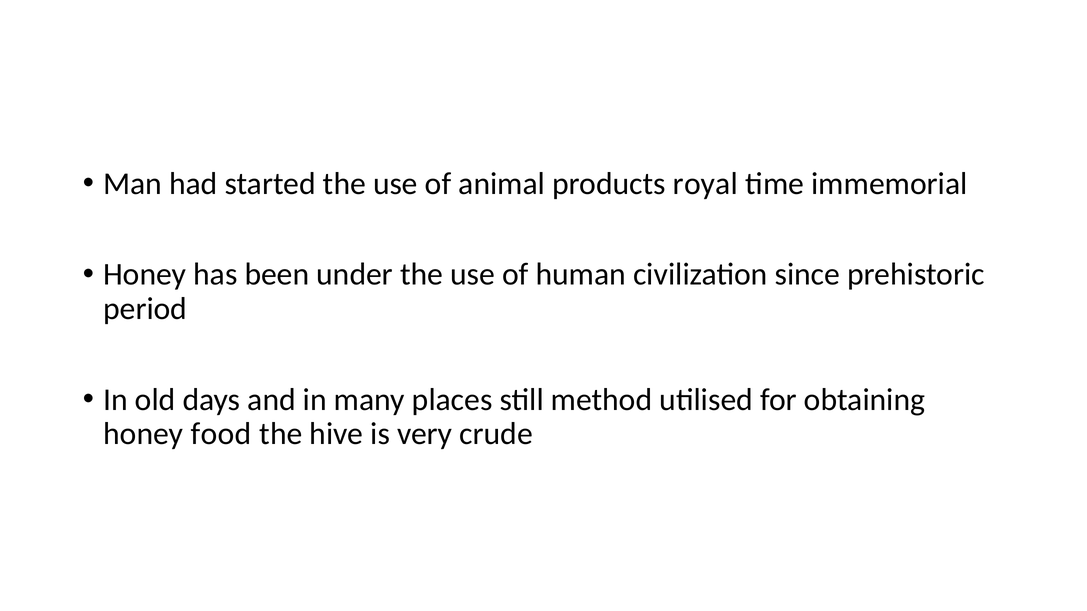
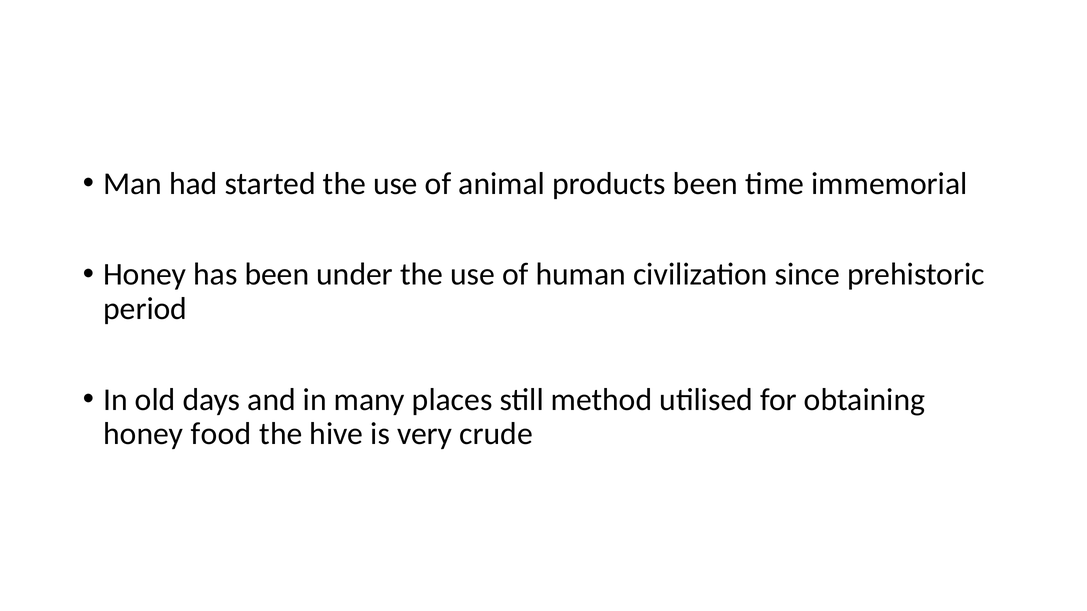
products royal: royal -> been (705, 184)
